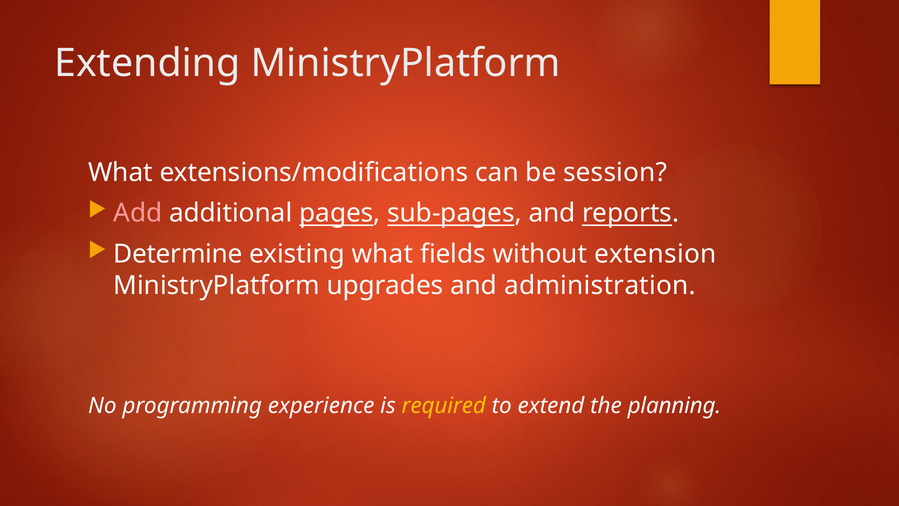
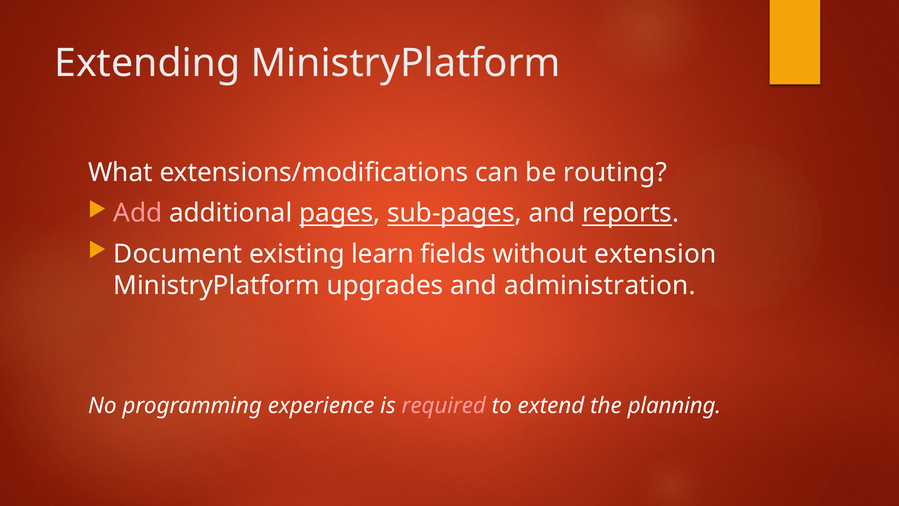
session: session -> routing (615, 172)
Determine: Determine -> Document (178, 254)
existing what: what -> learn (383, 254)
required colour: yellow -> pink (444, 406)
